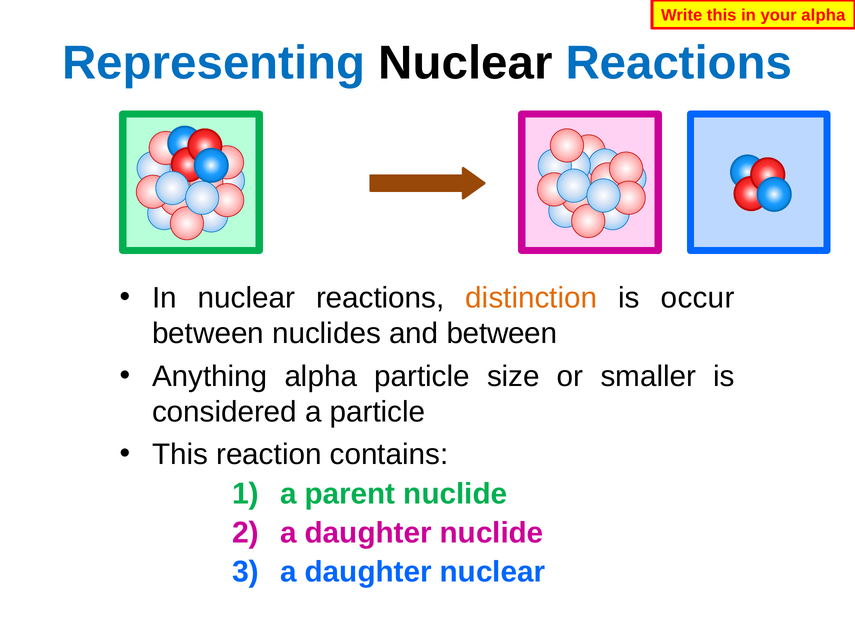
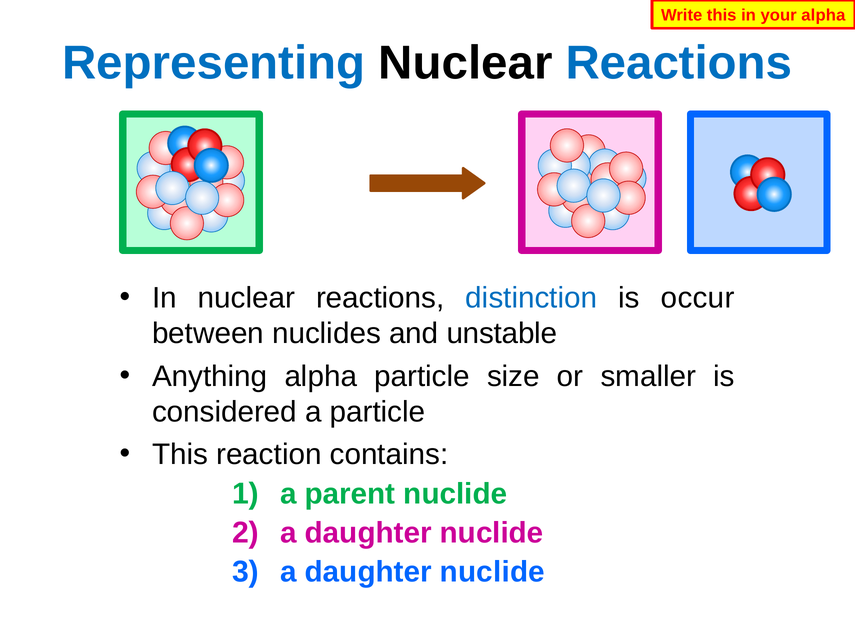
distinction colour: orange -> blue (531, 298)
and between: between -> unstable (502, 334)
nuclear: nuclear -> nuclide (492, 572)
